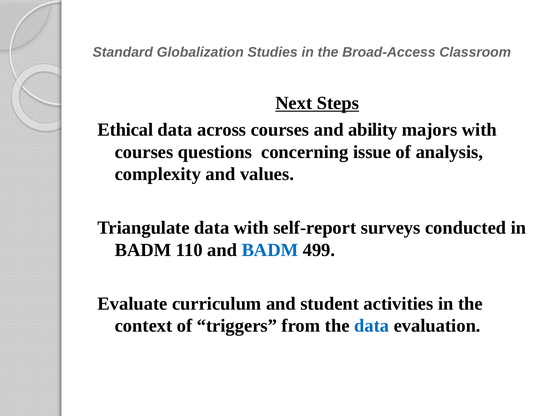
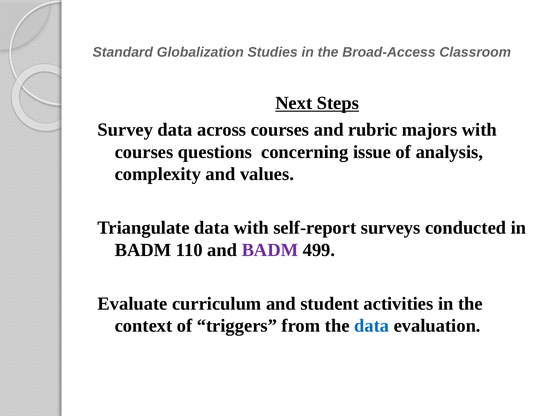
Ethical: Ethical -> Survey (125, 130)
ability: ability -> rubric (373, 130)
BADM colour: blue -> purple (270, 250)
